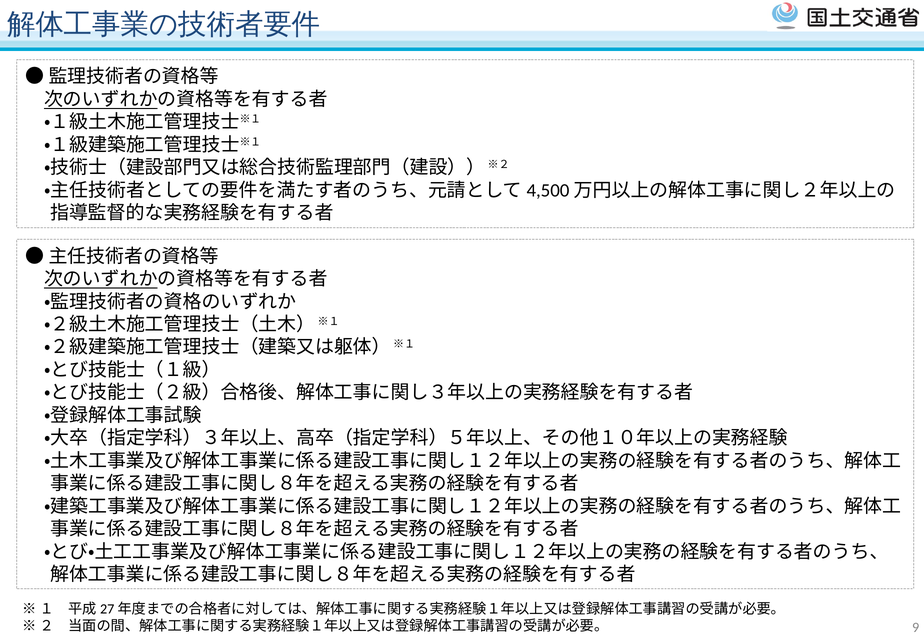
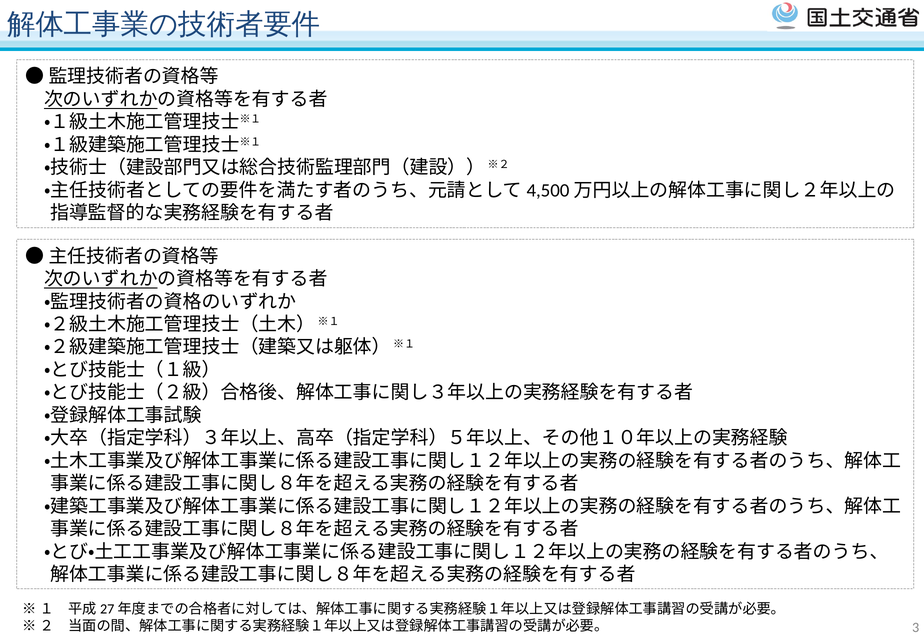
9: 9 -> 3 (916, 627)
